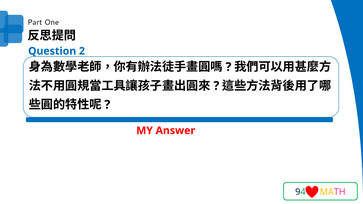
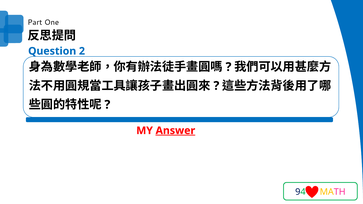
Answer underline: none -> present (175, 131)
